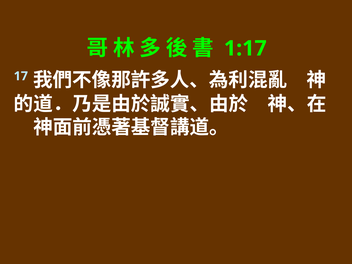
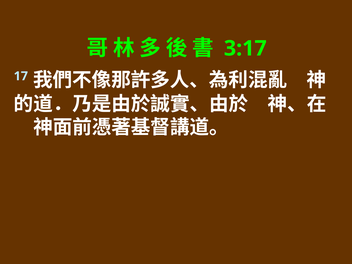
1:17: 1:17 -> 3:17 (245, 48)
